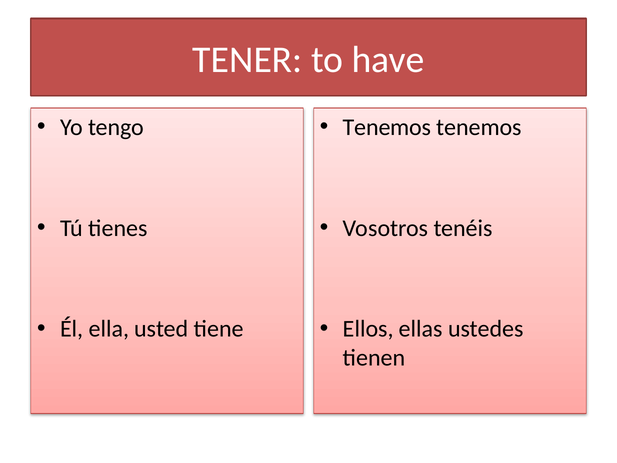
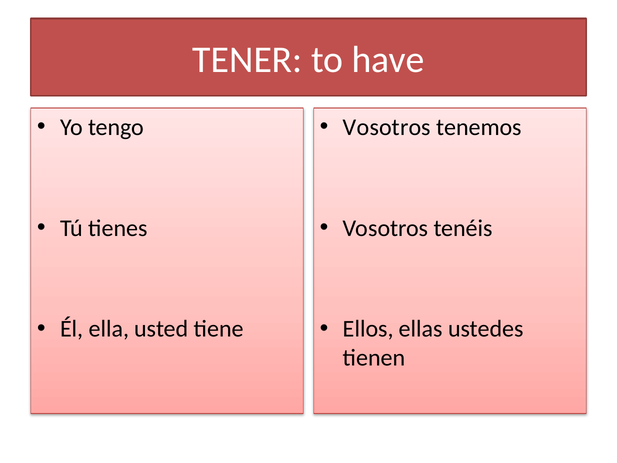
Tenemos: Tenemos -> Vosotros (387, 127)
